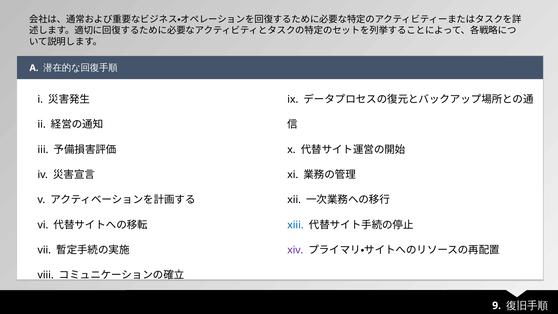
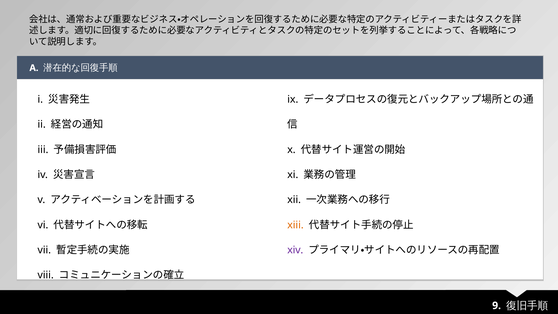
xiii colour: blue -> orange (295, 225)
